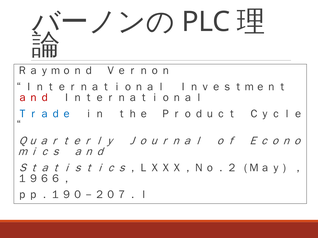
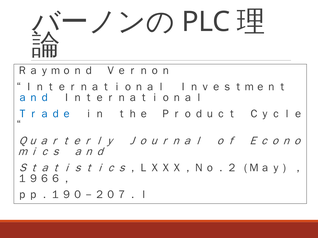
ａｎｄ colour: red -> blue (33, 98)
